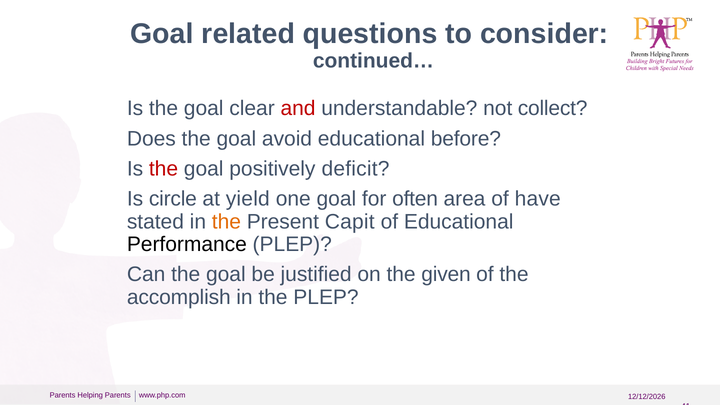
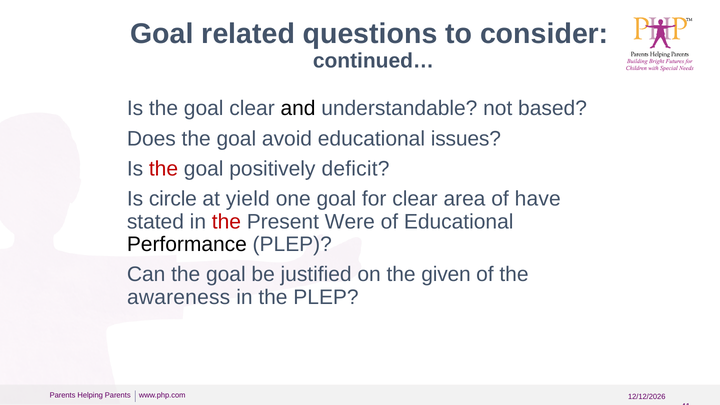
and colour: red -> black (298, 108)
collect: collect -> based (553, 108)
before: before -> issues (466, 139)
for often: often -> clear (415, 199)
the colour: orange -> red (226, 222)
Capit: Capit -> Were (350, 222)
accomplish: accomplish -> awareness (179, 297)
